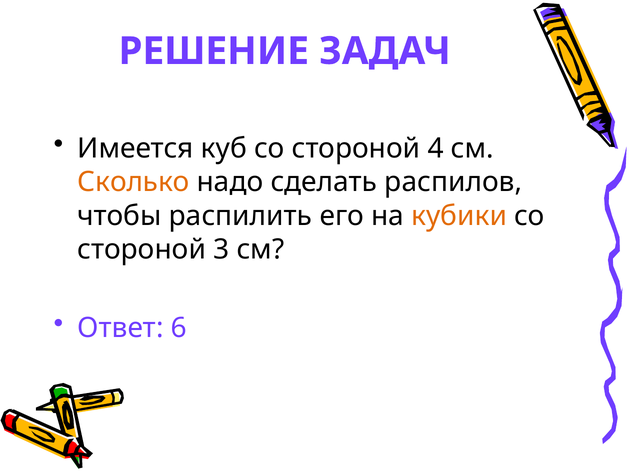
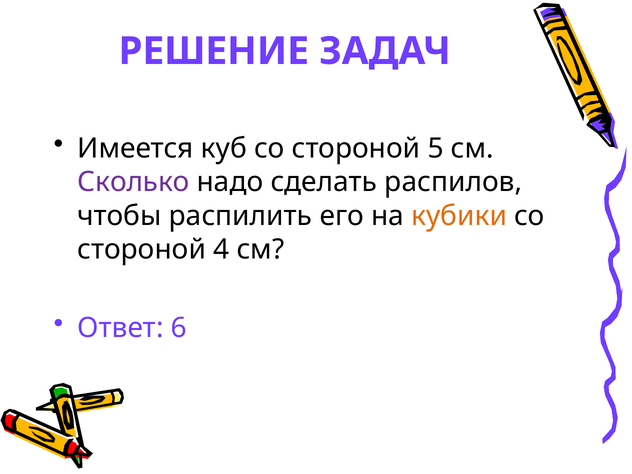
4: 4 -> 5 (436, 148)
Сколько colour: orange -> purple (133, 182)
3: 3 -> 4 (221, 250)
